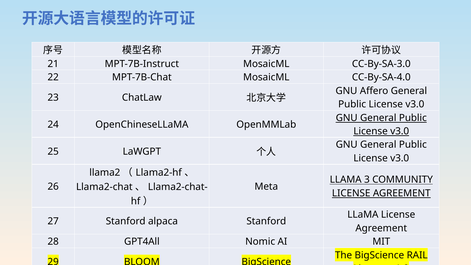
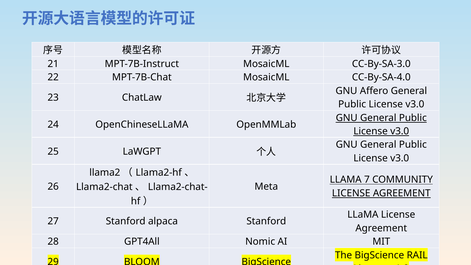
3: 3 -> 7 (367, 180)
